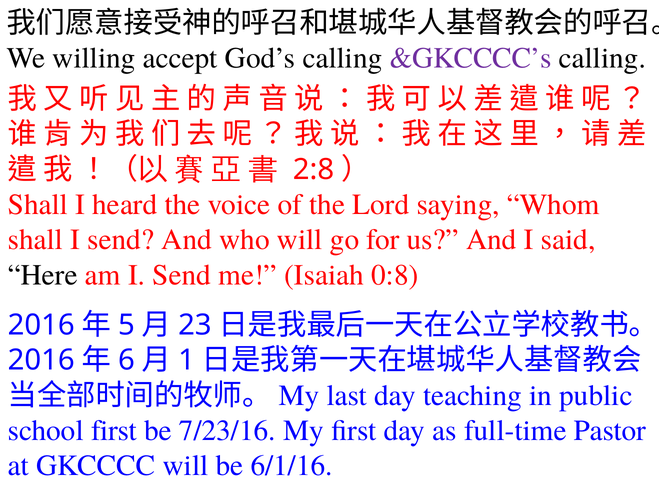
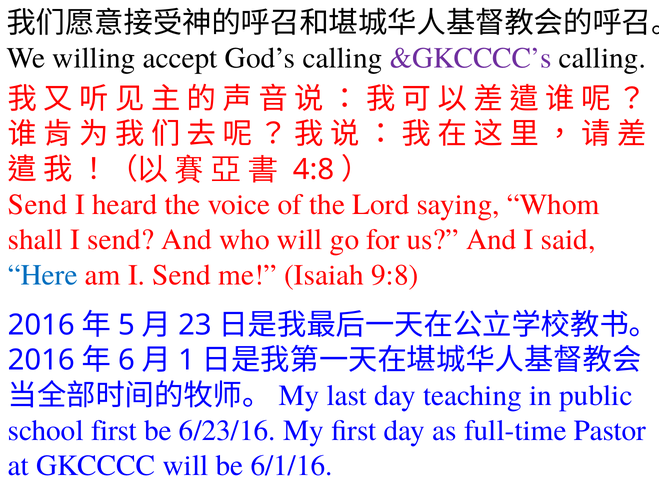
2:8: 2:8 -> 4:8 (314, 169)
Shall: Shall -> Send (38, 205)
Here colour: black -> blue (43, 275)
0:8: 0:8 -> 9:8 (395, 275)
7/23/16: 7/23/16 -> 6/23/16 (227, 431)
